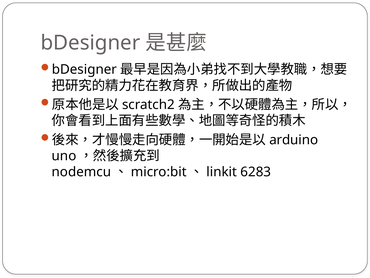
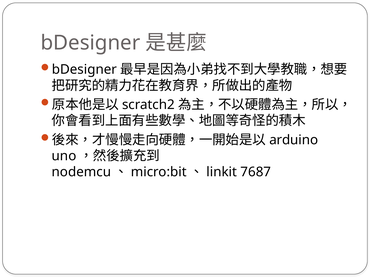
6283: 6283 -> 7687 (256, 172)
